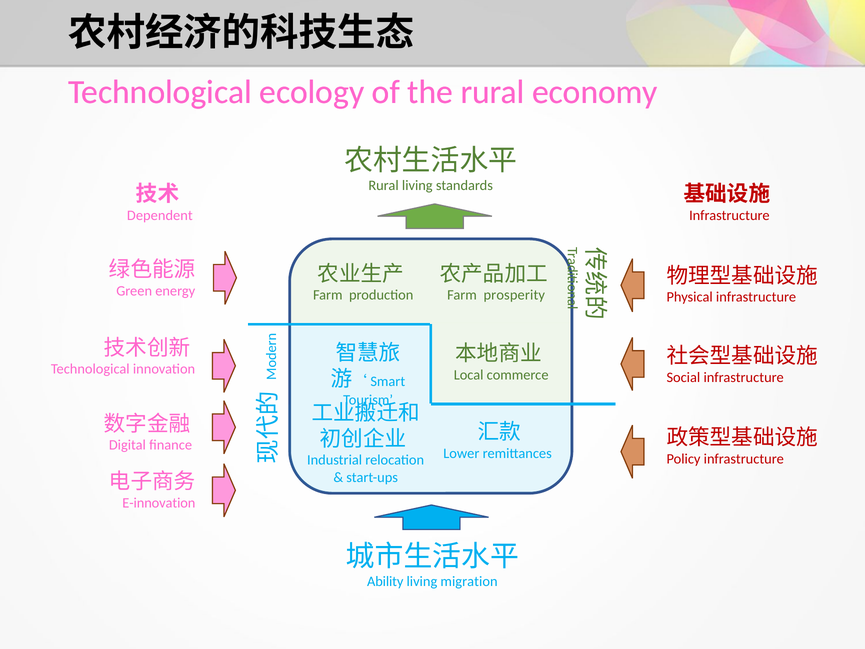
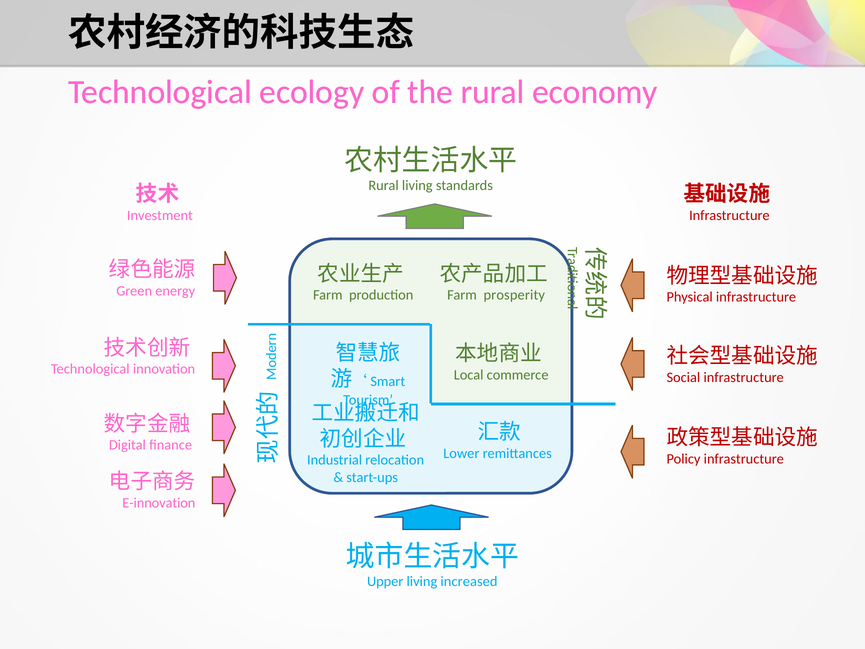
Dependent: Dependent -> Investment (160, 215)
Ability: Ability -> Upper (385, 582)
migration: migration -> increased (469, 582)
